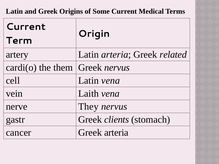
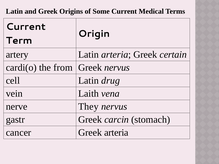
related: related -> certain (173, 55)
them: them -> from (63, 68)
Latin vena: vena -> drug (111, 81)
clients: clients -> carcin (117, 120)
